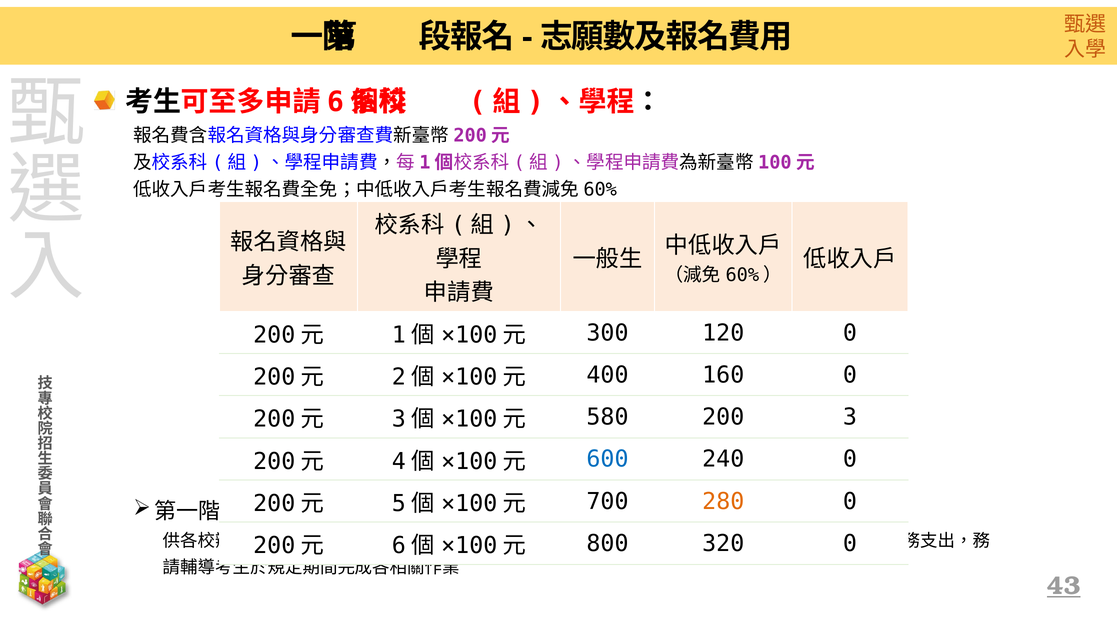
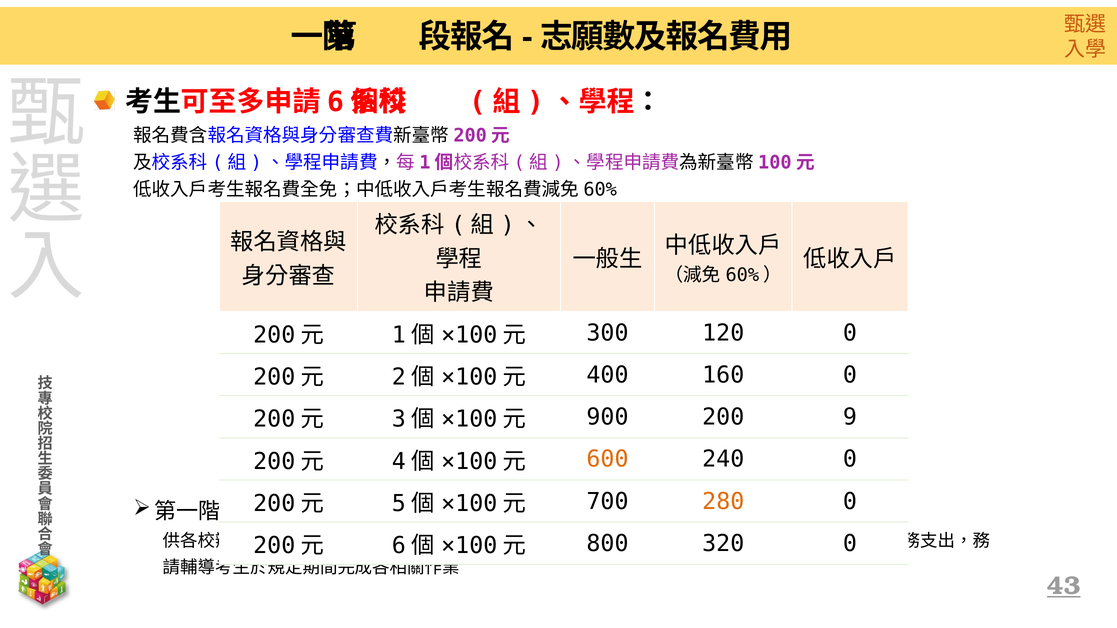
580: 580 -> 900 (607, 417)
3: 3 -> 9 (850, 417)
600 colour: blue -> orange (607, 460)
